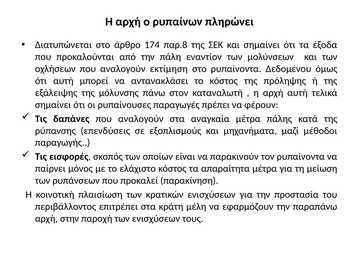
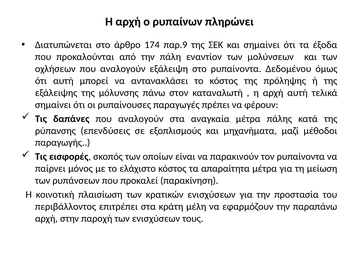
παρ.8: παρ.8 -> παρ.9 (175, 45)
εκτίμηση: εκτίμηση -> εξάλειψη (169, 69)
